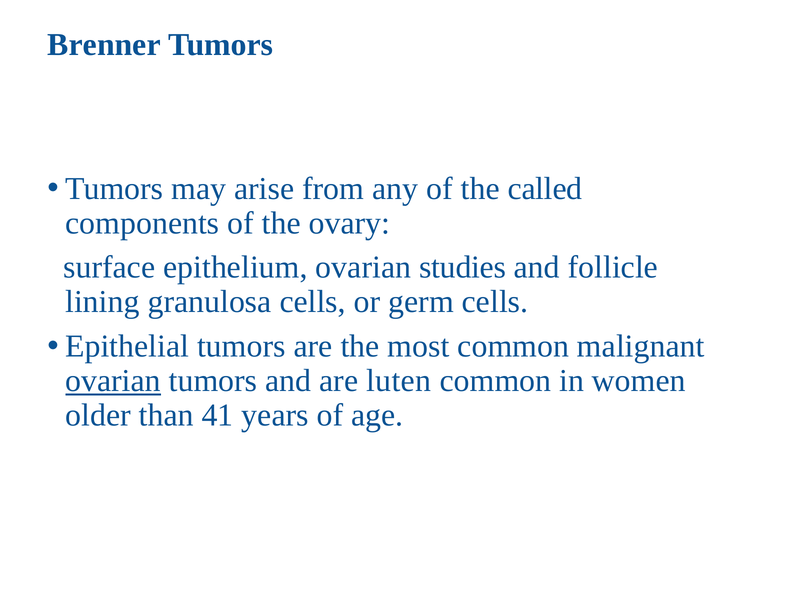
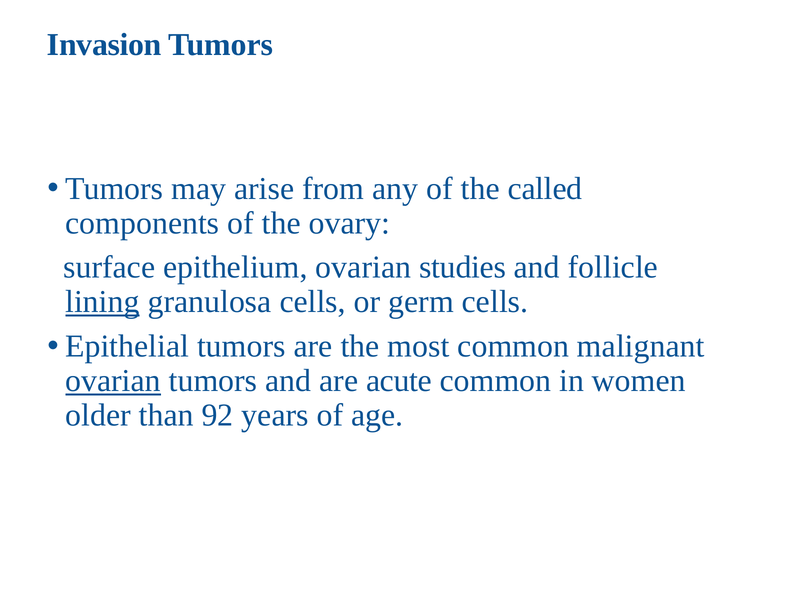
Brenner: Brenner -> Invasion (104, 45)
lining underline: none -> present (102, 302)
luten: luten -> acute (399, 381)
41: 41 -> 92 (217, 415)
